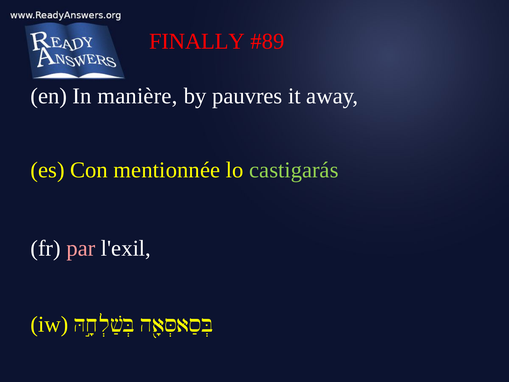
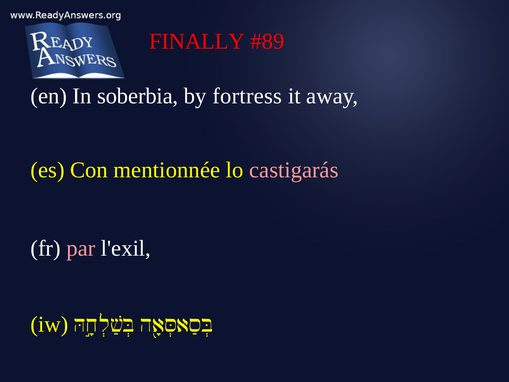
manière: manière -> soberbia (138, 96)
pauvres: pauvres -> fortress (247, 96)
castigarás colour: light green -> pink (294, 170)
